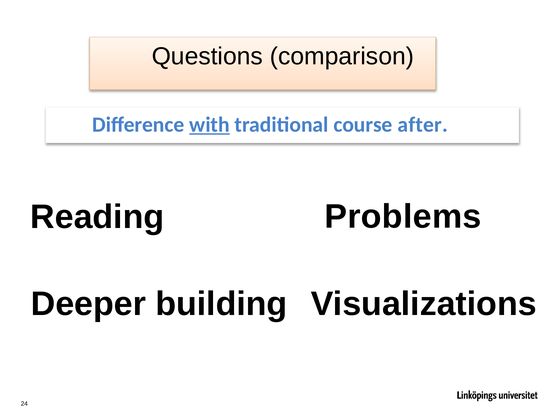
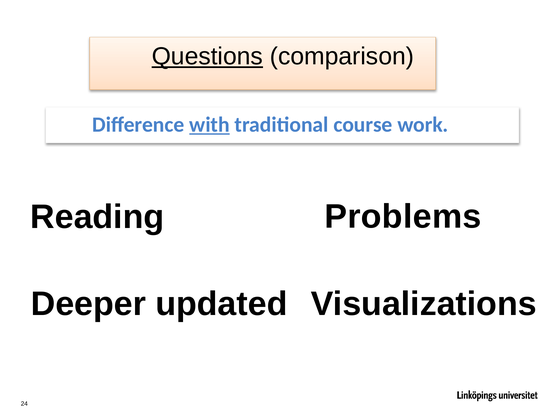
Questions underline: none -> present (207, 57)
after: after -> work (423, 125)
building: building -> updated (221, 304)
